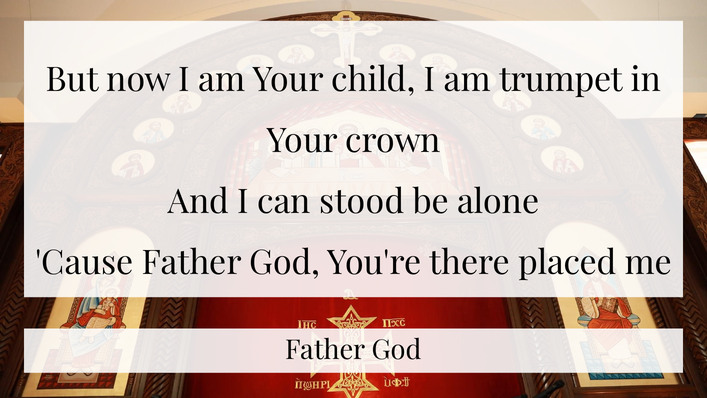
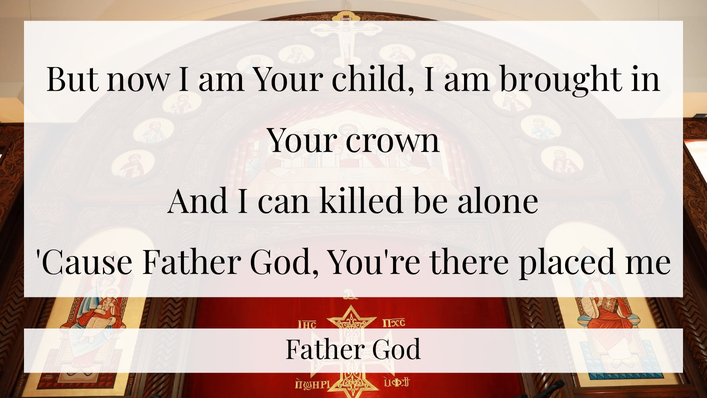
trumpet: trumpet -> brought (561, 80)
stood: stood -> killed (362, 202)
